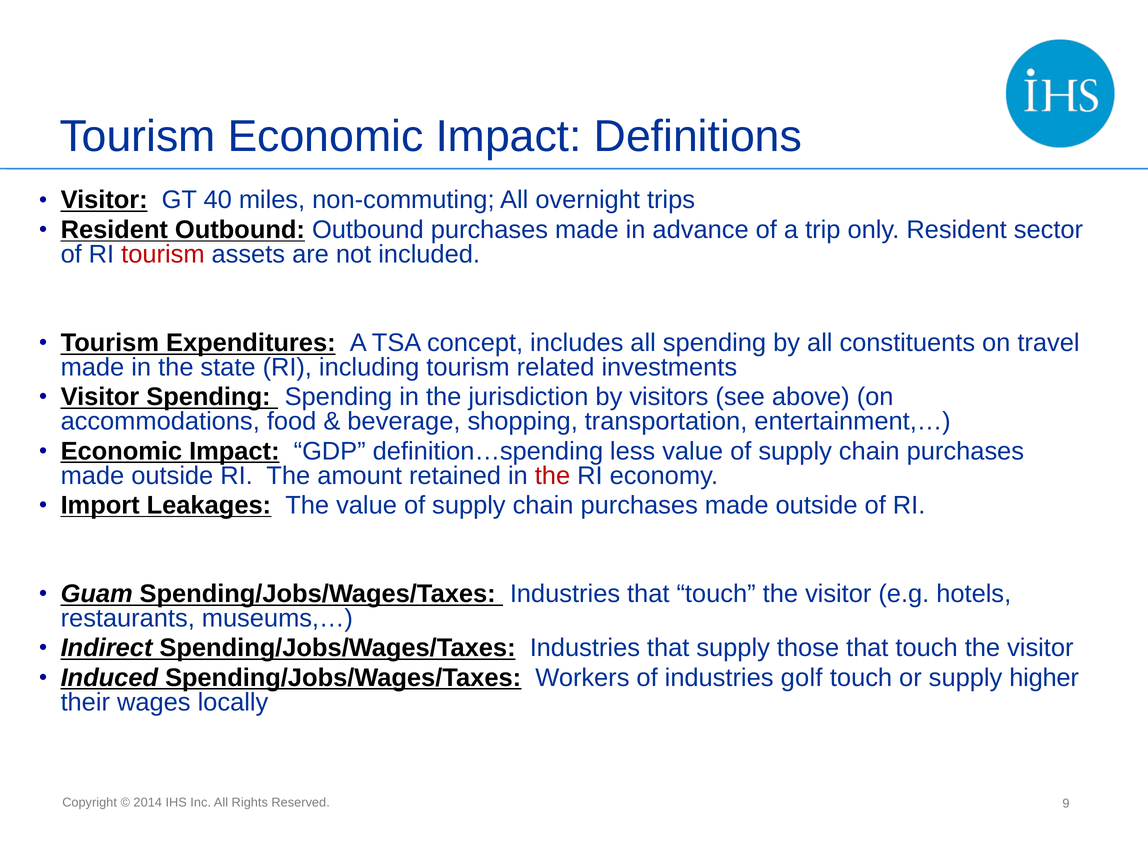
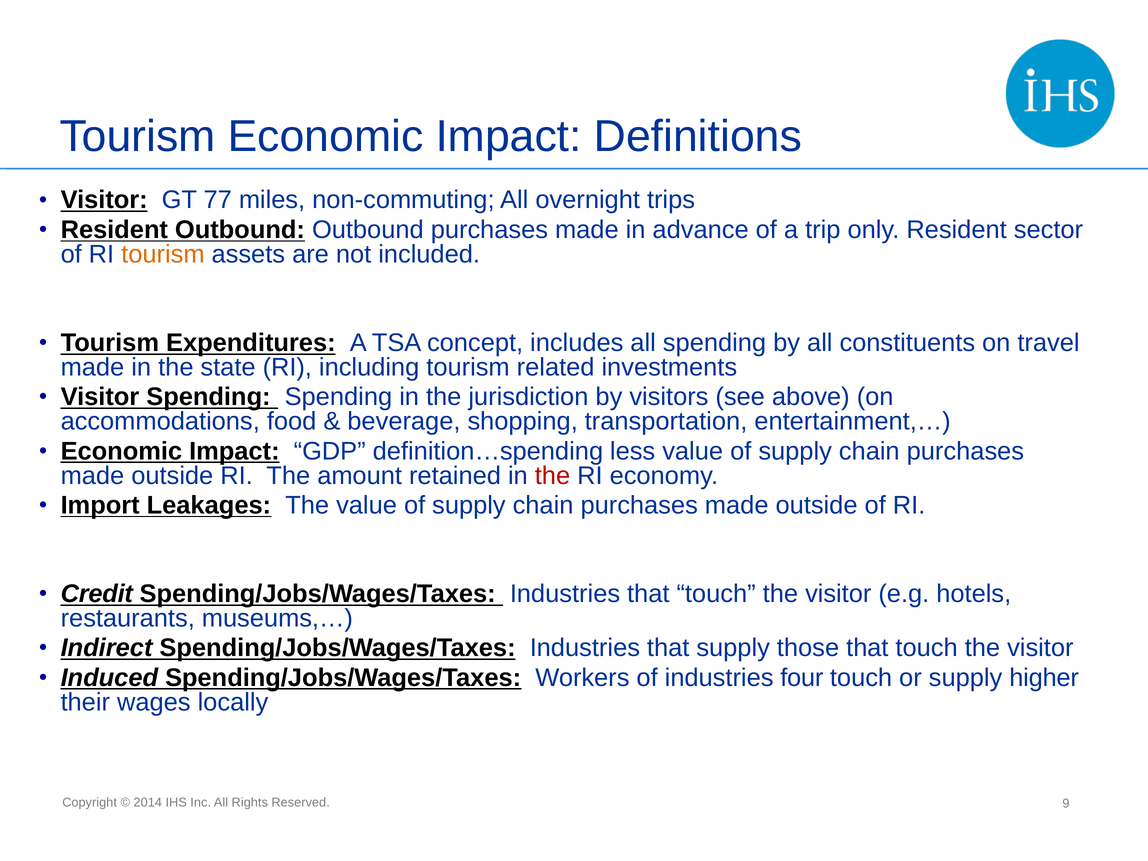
40: 40 -> 77 (218, 200)
tourism colour: red -> orange (163, 254)
Guam: Guam -> Credit (97, 594)
golf: golf -> four (802, 678)
